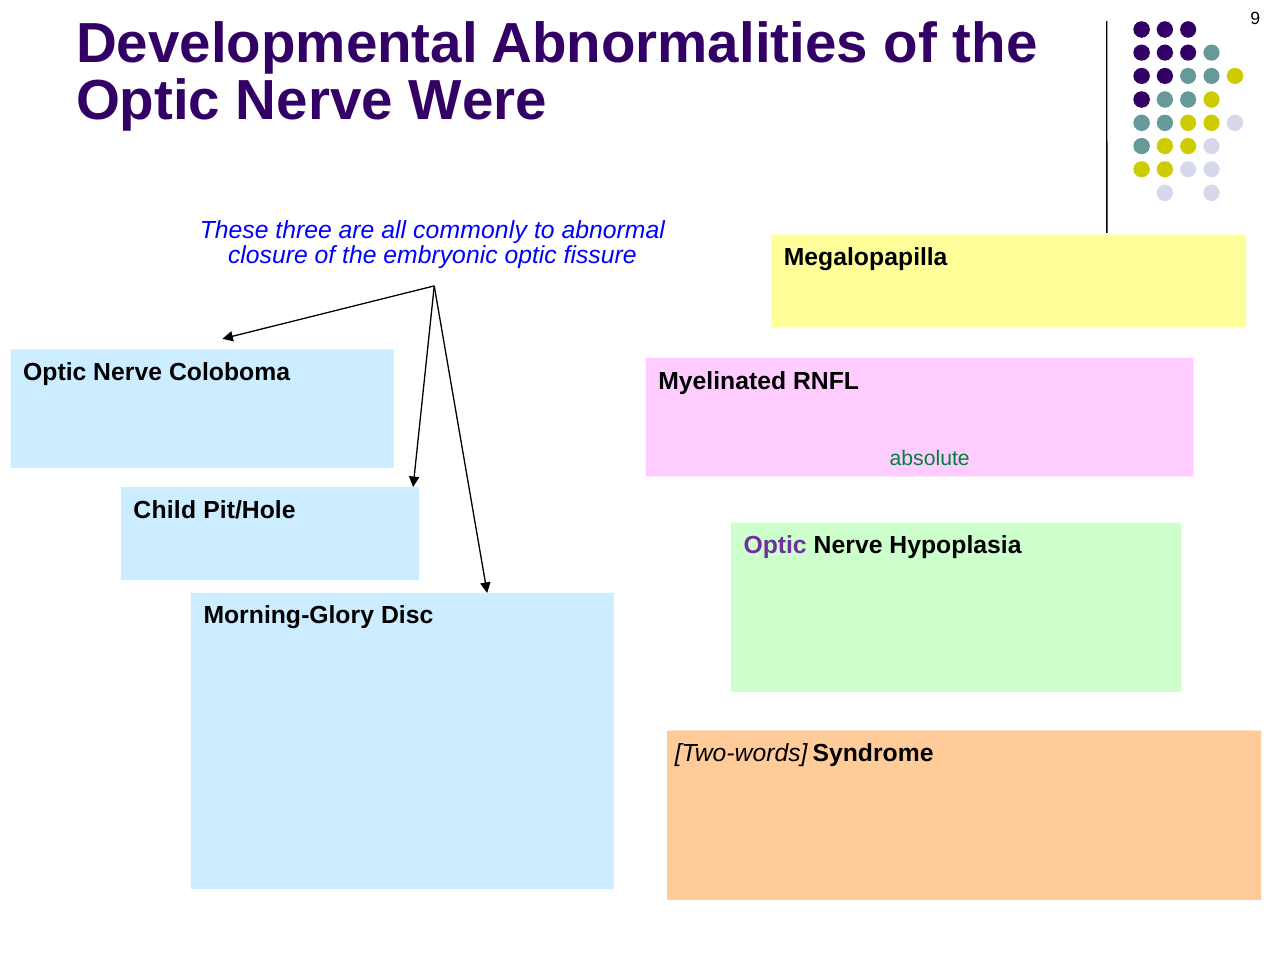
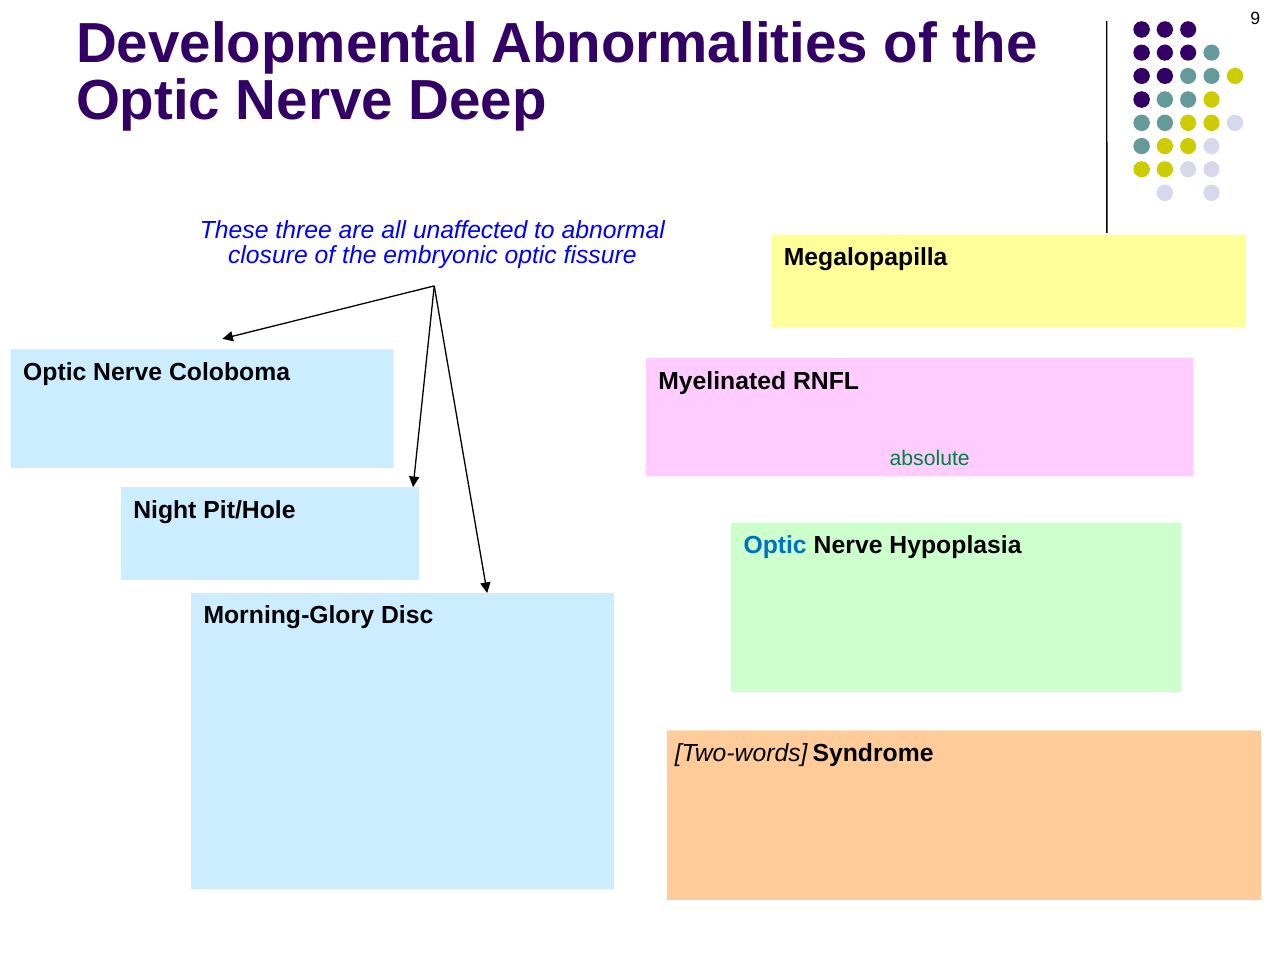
Nerve Were: Were -> Deep (478, 101)
commonly: commonly -> unaffected (470, 230)
Child: Child -> Night (165, 510)
Optic colour: purple -> blue (775, 546)
